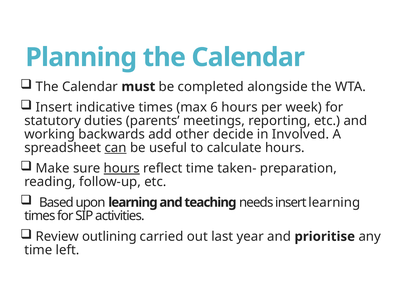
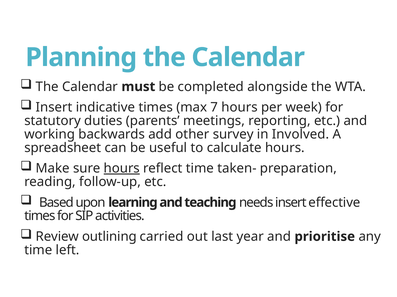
6: 6 -> 7 (214, 108)
decide: decide -> survey (233, 135)
can underline: present -> none (116, 148)
insert learning: learning -> effective (334, 203)
